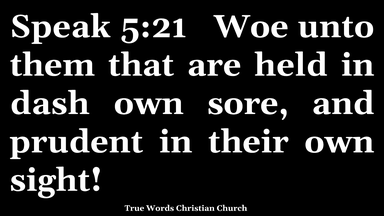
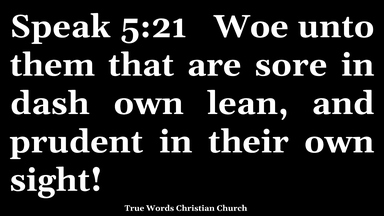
held: held -> sore (291, 65)
sore: sore -> lean (248, 103)
